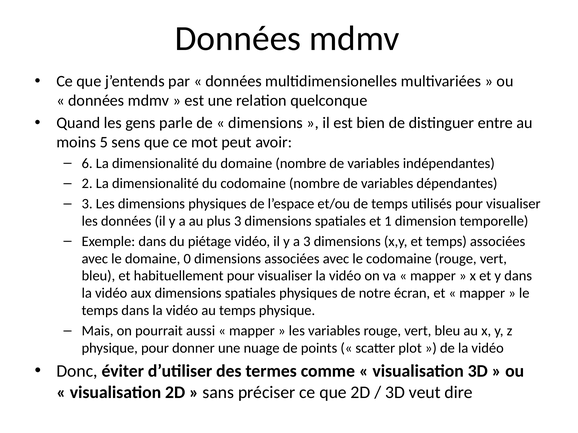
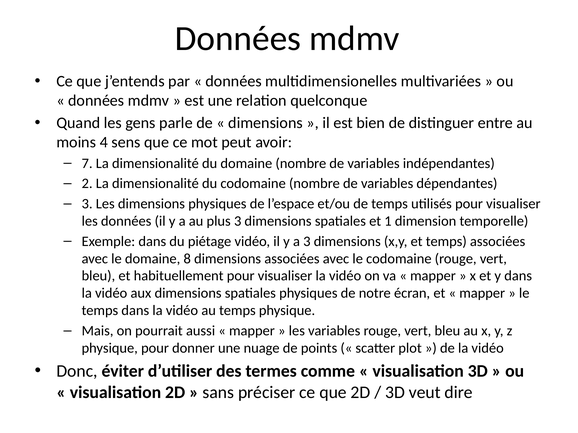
5: 5 -> 4 (104, 142)
6: 6 -> 7 (87, 164)
0: 0 -> 8 (187, 259)
